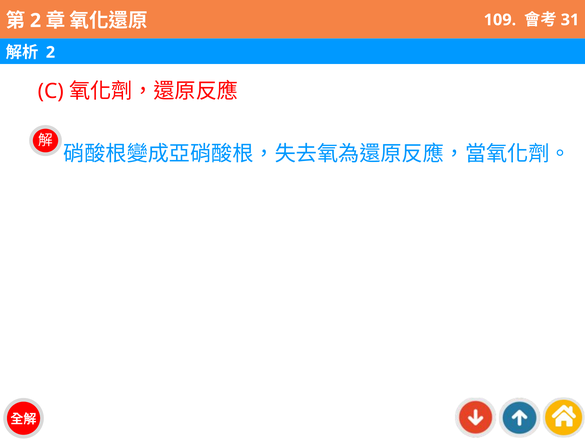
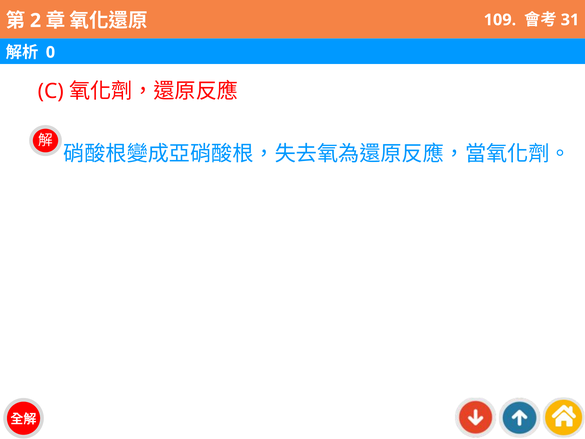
2: 2 -> 0 (50, 52)
